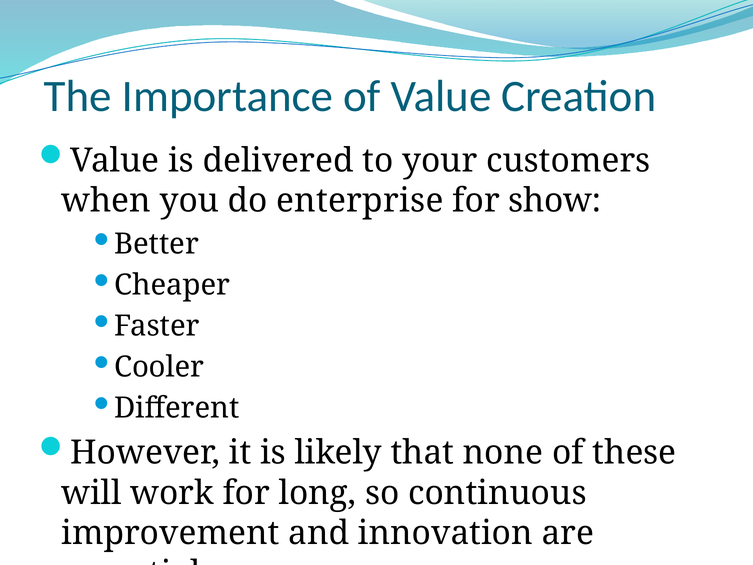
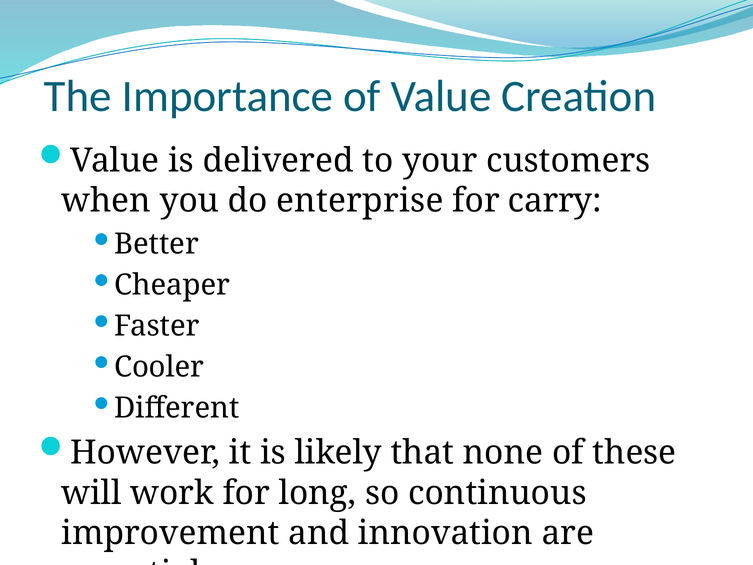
show: show -> carry (555, 201)
